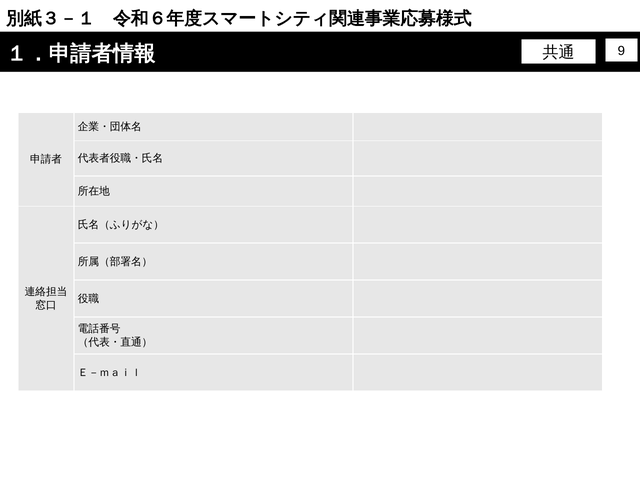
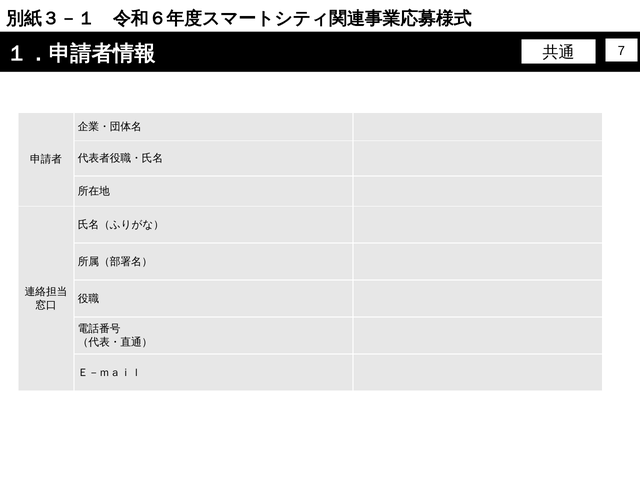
9: 9 -> 7 (621, 51)
